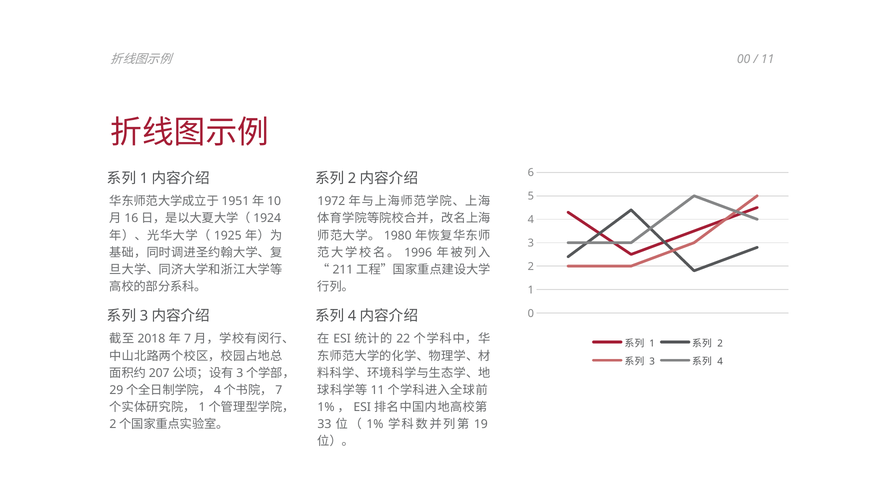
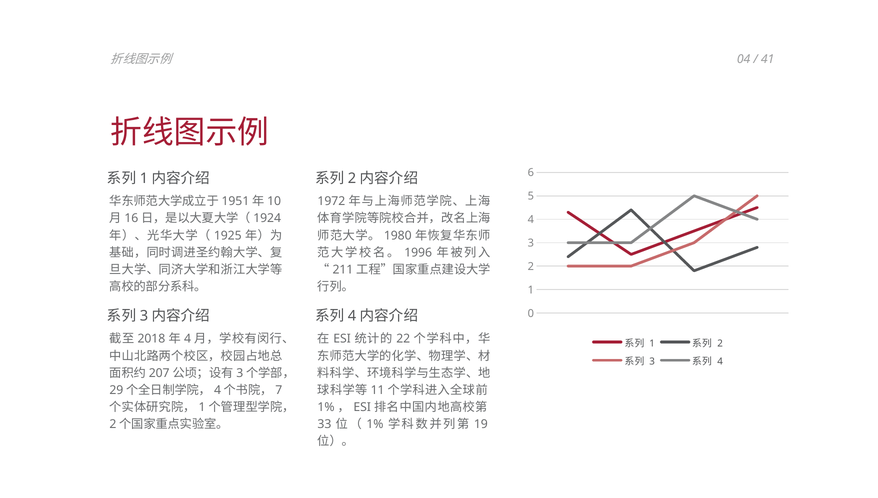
00: 00 -> 04 (744, 59)
11: 11 -> 41 (768, 59)
7: 7 -> 4 (188, 339)
